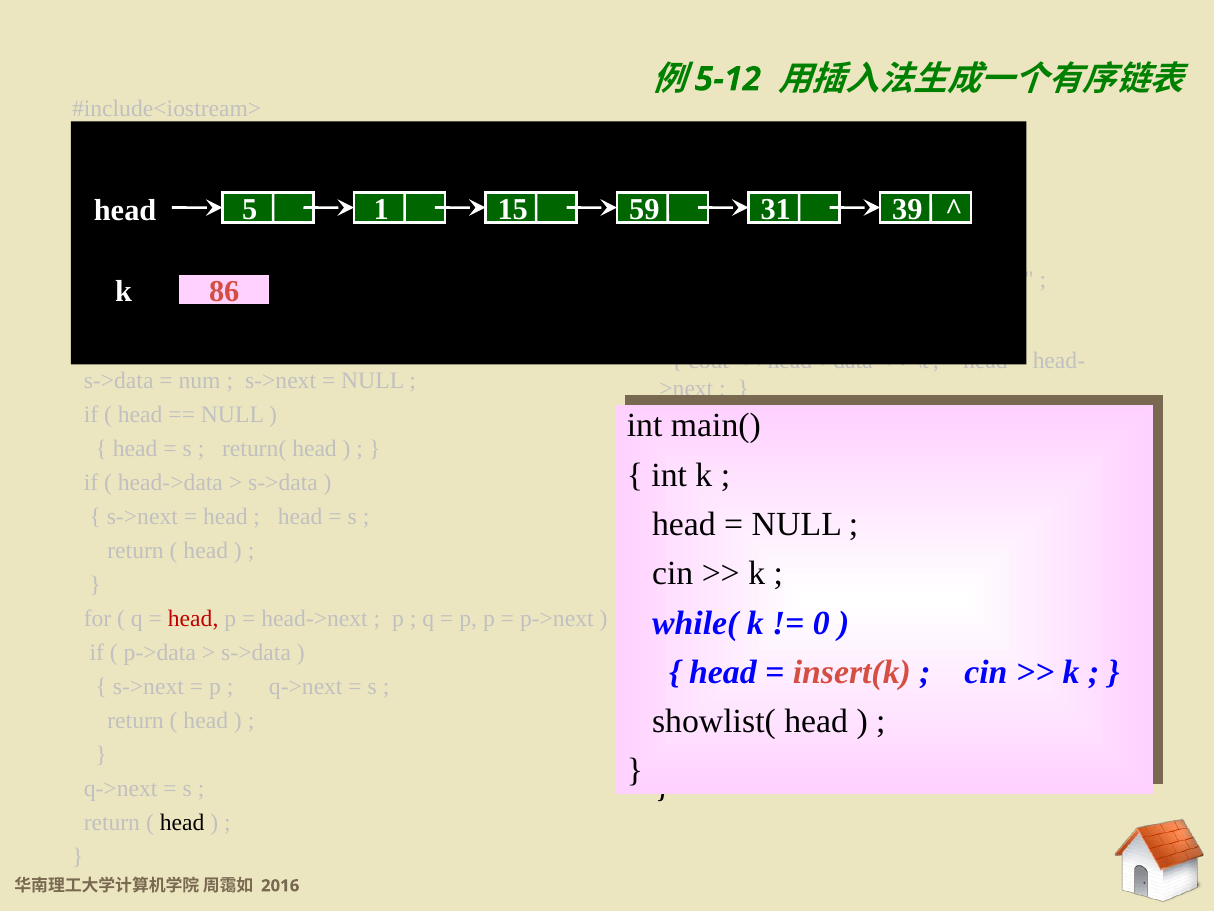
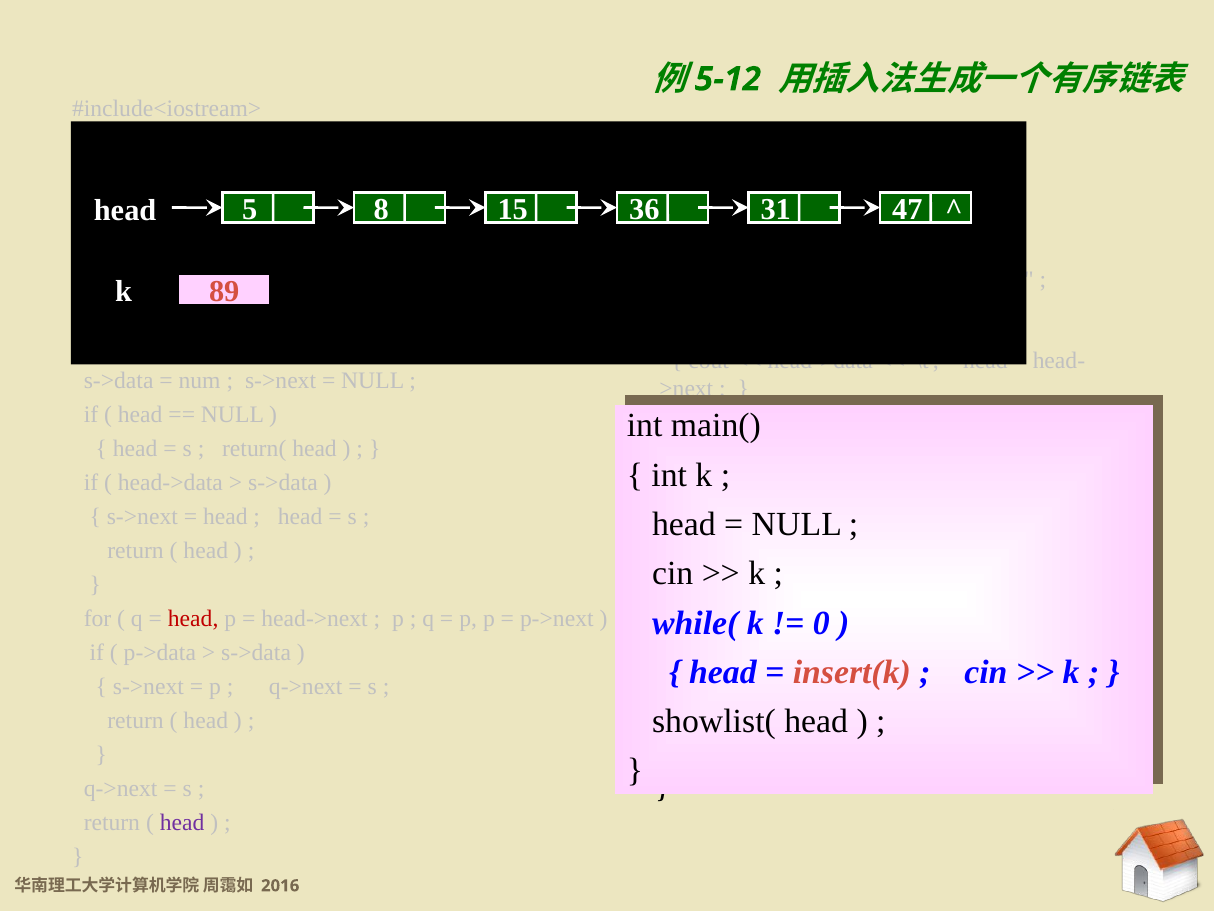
1: 1 -> 8 (381, 210)
59: 59 -> 36 (644, 210)
39: 39 -> 47 (907, 210)
86: 86 -> 89 (224, 291)
head colour: black -> purple (182, 822)
